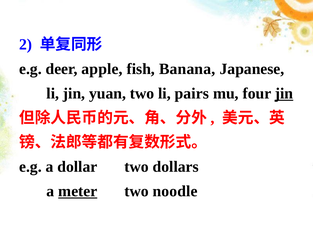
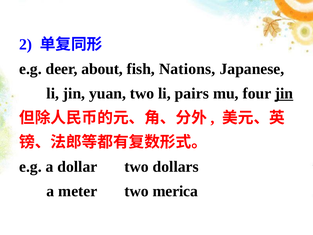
apple: apple -> about (102, 69)
Banana: Banana -> Nations (187, 69)
meter underline: present -> none (78, 191)
noodle: noodle -> merica (175, 191)
